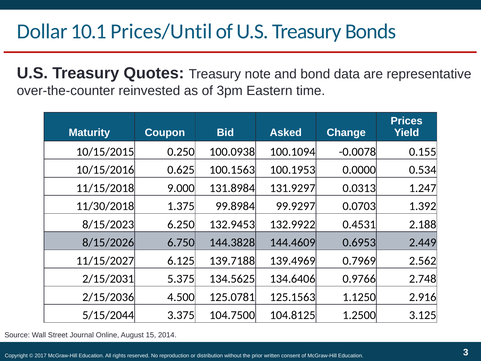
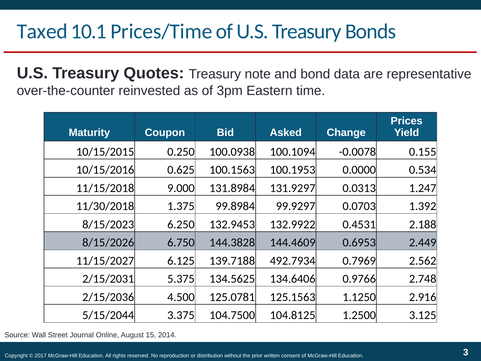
Dollar: Dollar -> Taxed (42, 31)
Prices/Until: Prices/Until -> Prices/Time (161, 31)
139.4969: 139.4969 -> 492.7934 (293, 261)
